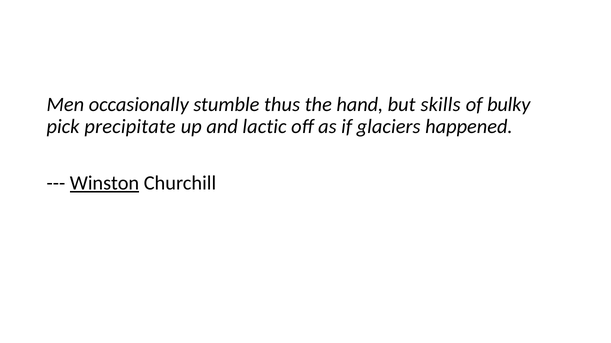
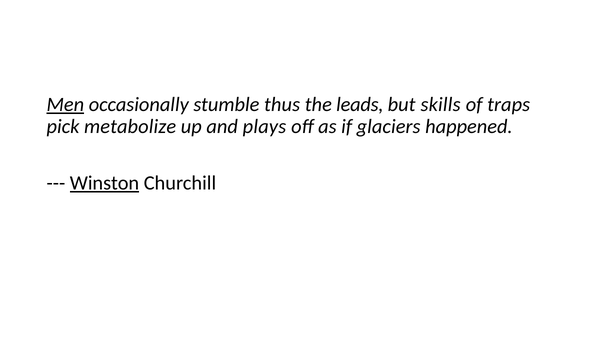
Men underline: none -> present (65, 105)
hand: hand -> leads (360, 105)
bulky: bulky -> traps (509, 105)
precipitate: precipitate -> metabolize (130, 127)
lactic: lactic -> plays (264, 127)
